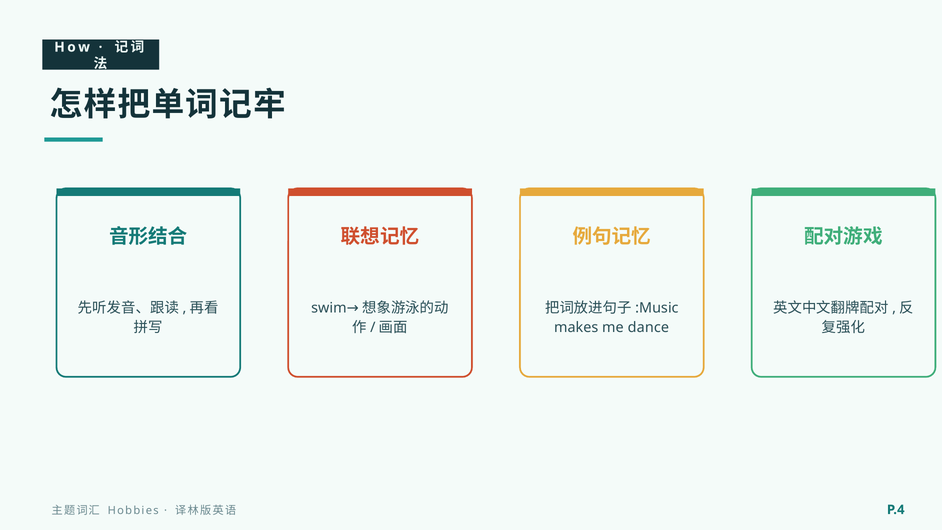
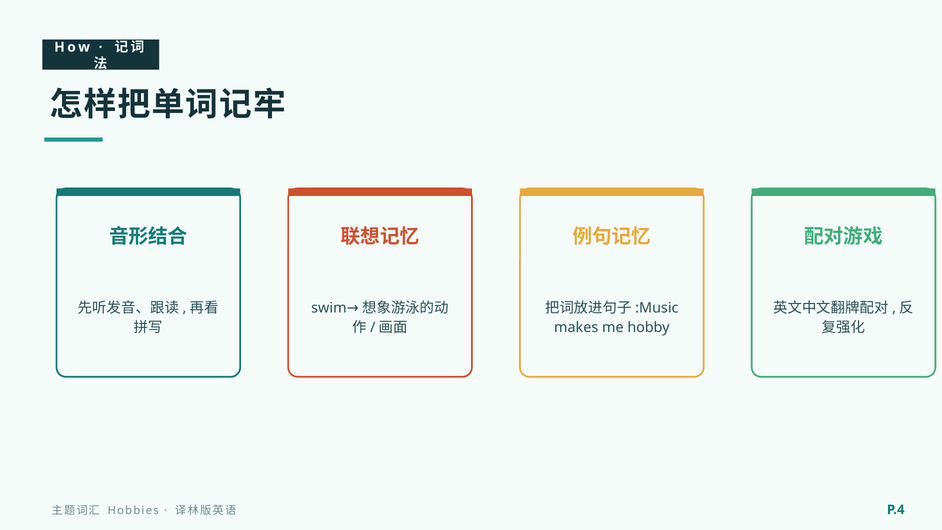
dance: dance -> hobby (649, 328)
